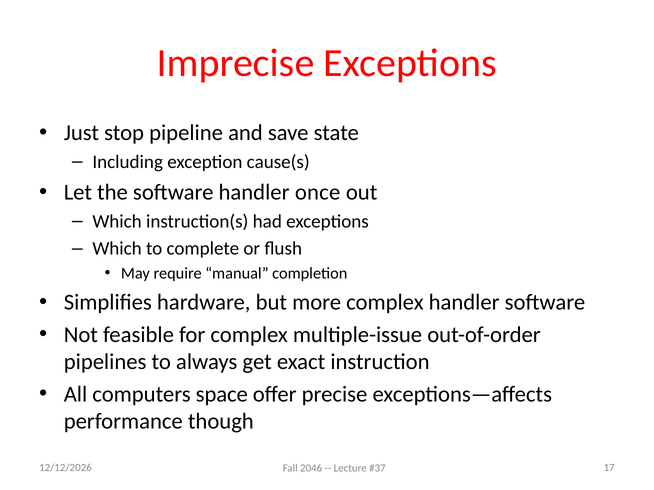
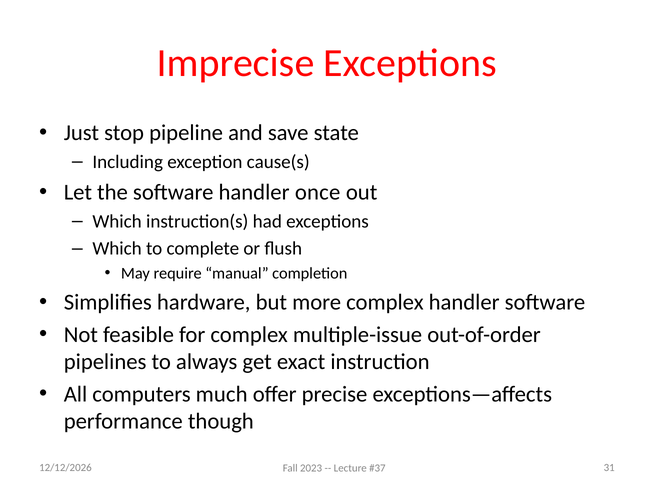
space: space -> much (222, 395)
17: 17 -> 31 (609, 468)
2046: 2046 -> 2023 (311, 468)
